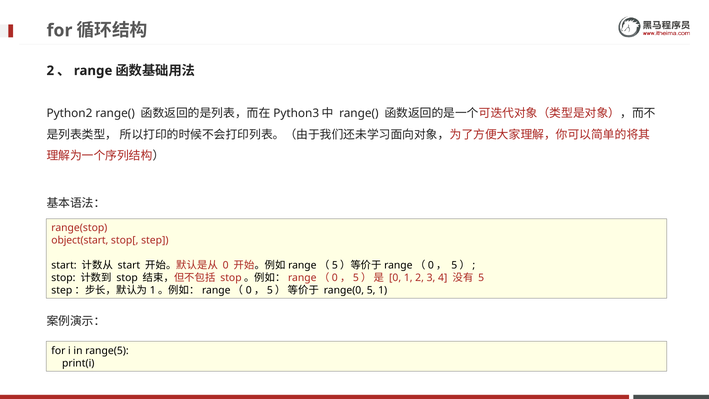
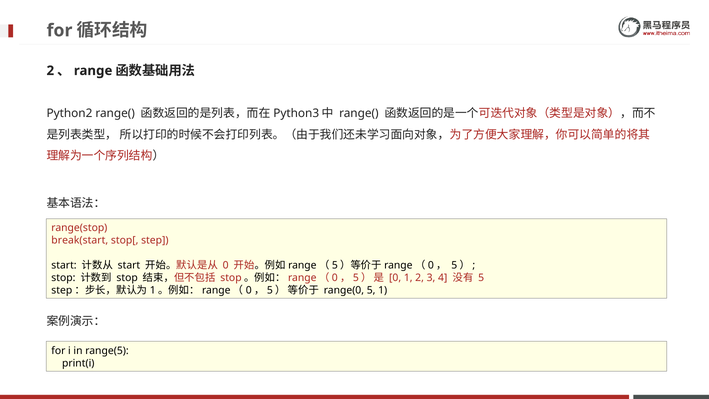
object(start: object(start -> break(start (80, 240)
